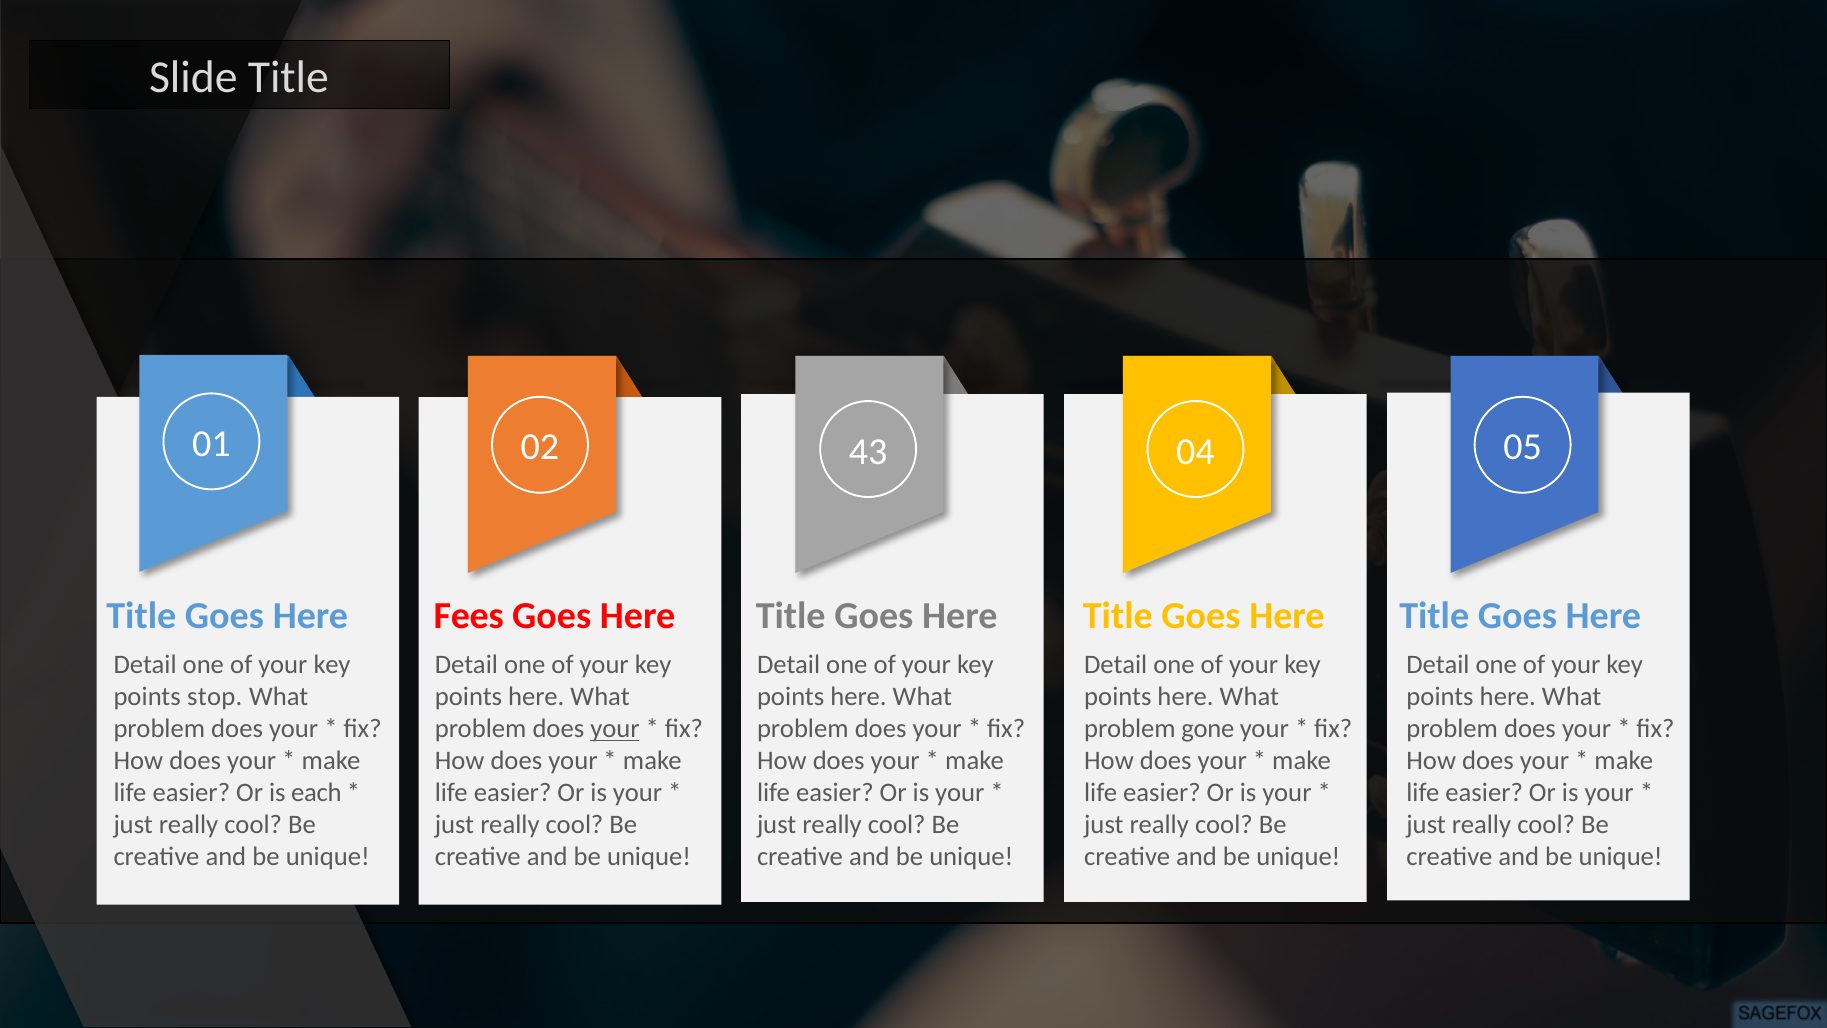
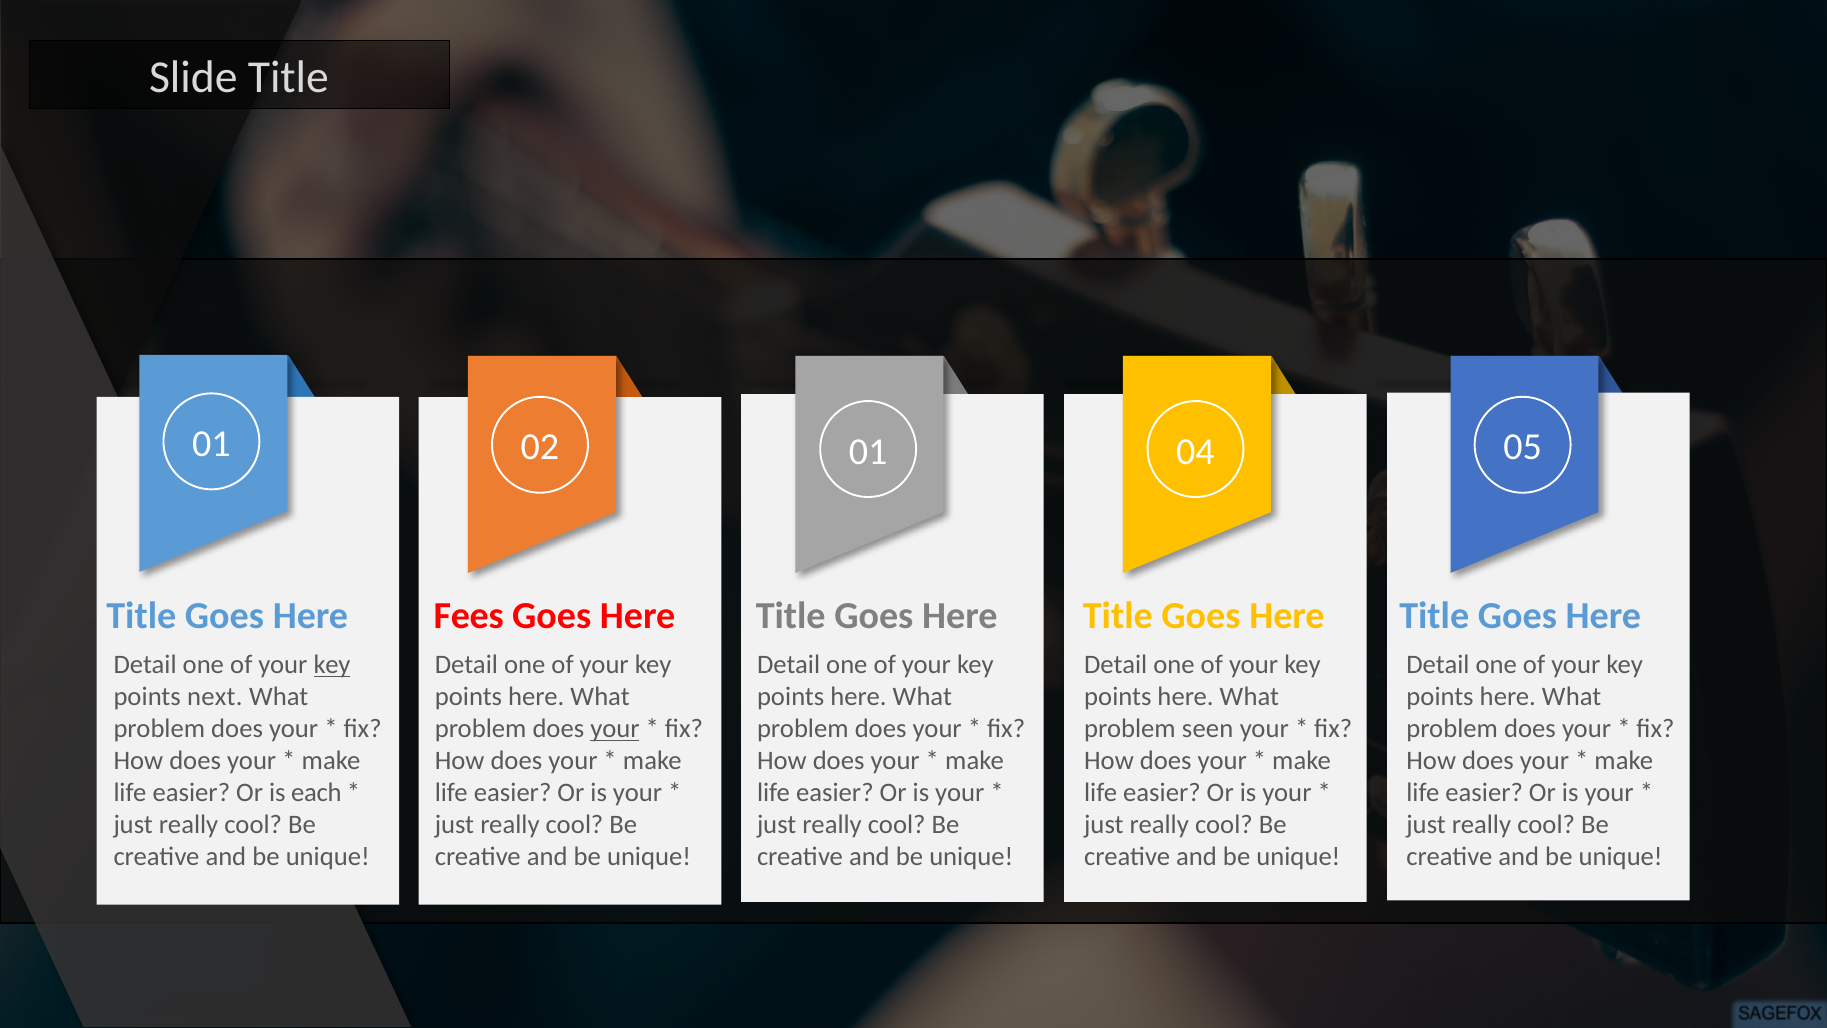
02 43: 43 -> 01 (868, 452)
key underline: none -> present (332, 665)
stop: stop -> next (215, 697)
gone: gone -> seen (1208, 729)
